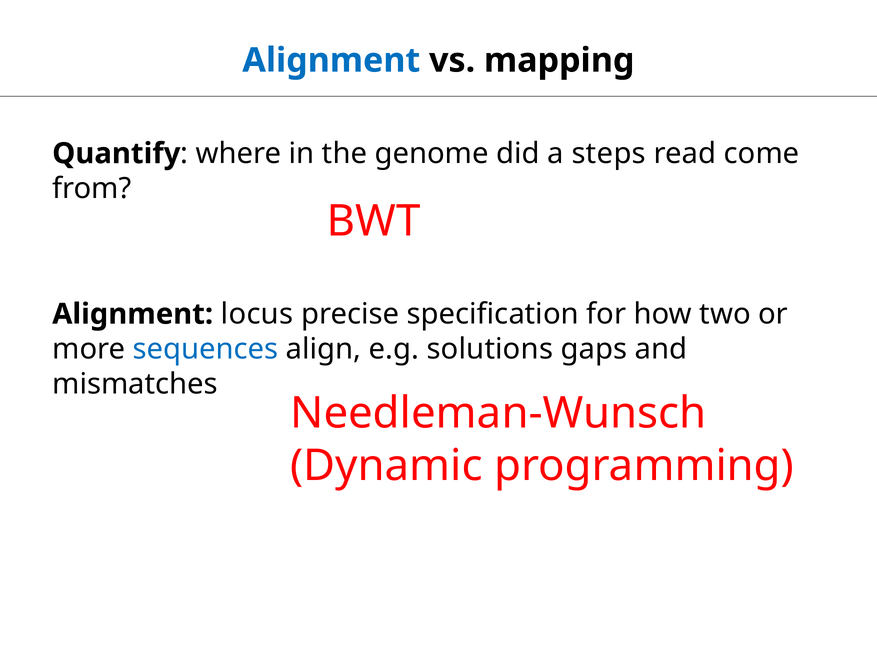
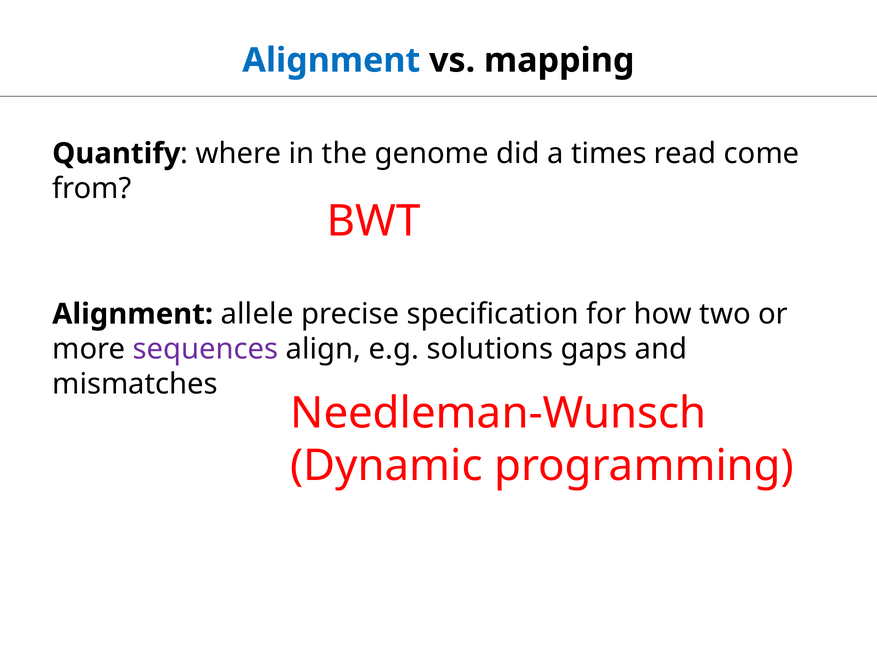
steps: steps -> times (609, 153)
locus: locus -> allele (257, 314)
sequences colour: blue -> purple (206, 349)
